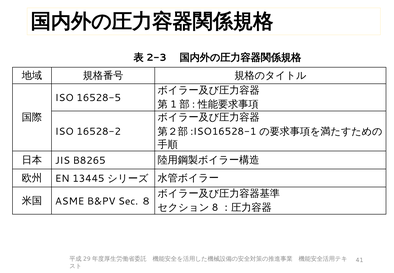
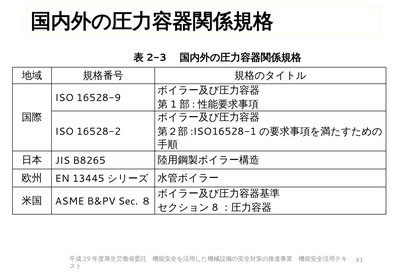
16528-5: 16528-5 -> 16528-9 (99, 98)
